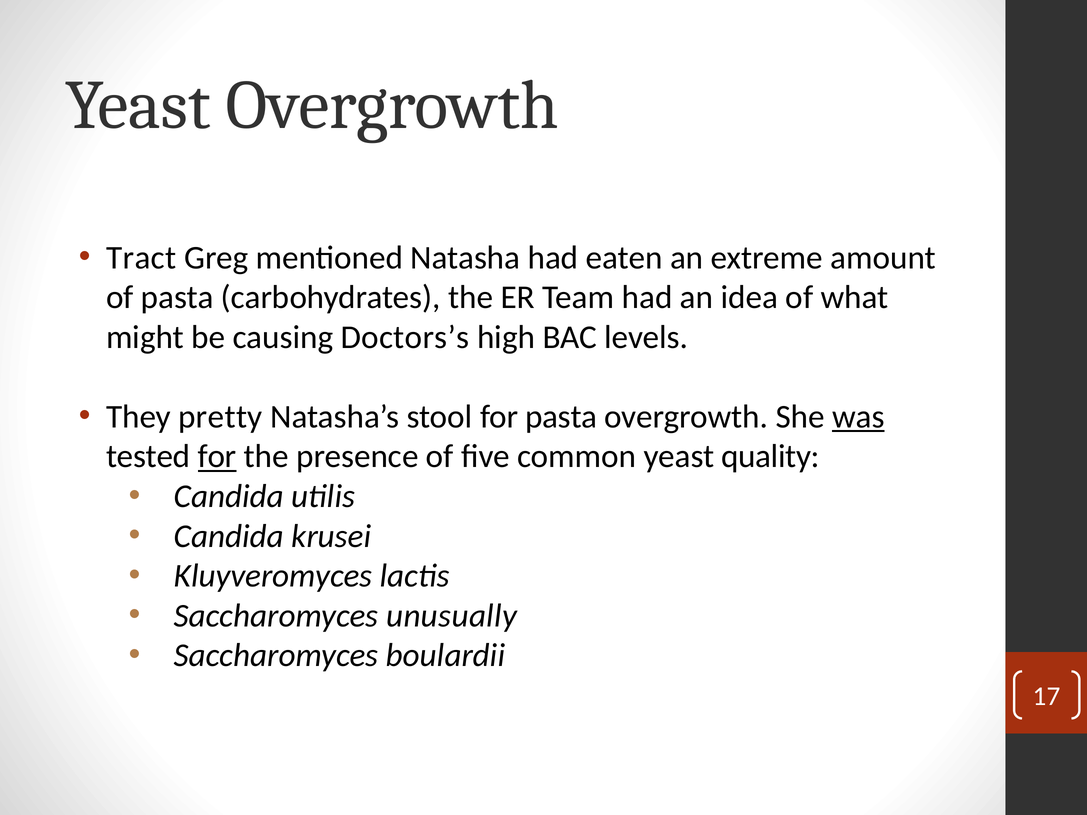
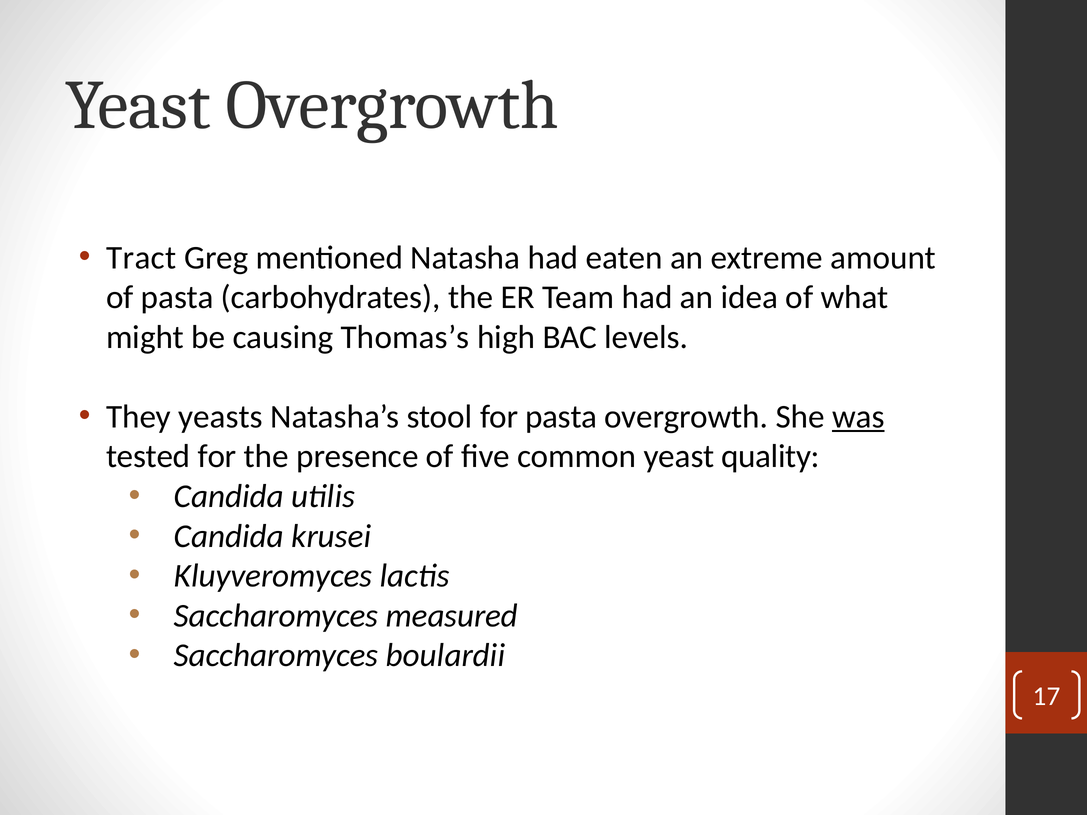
Doctors’s: Doctors’s -> Thomas’s (405, 337)
pretty: pretty -> yeasts (220, 417)
for underline: present -> none (217, 457)
unusually: unusually -> measured (452, 616)
